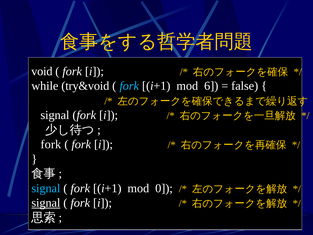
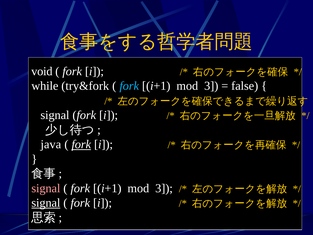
try&void: try&void -> try&fork (85, 86)
6: 6 -> 3 (211, 86)
fork: fork -> java (51, 144)
fork underline: none -> present (81, 144)
signal colour: light blue -> pink (46, 188)
0: 0 -> 3 (164, 188)
